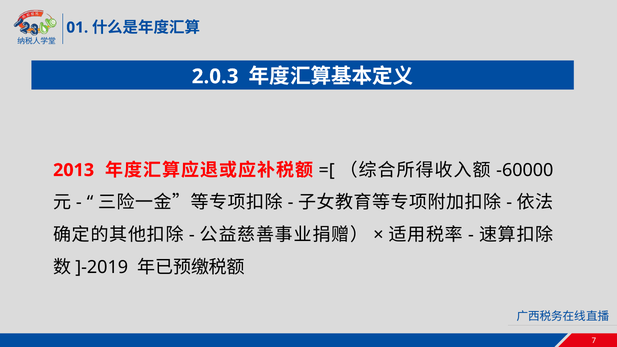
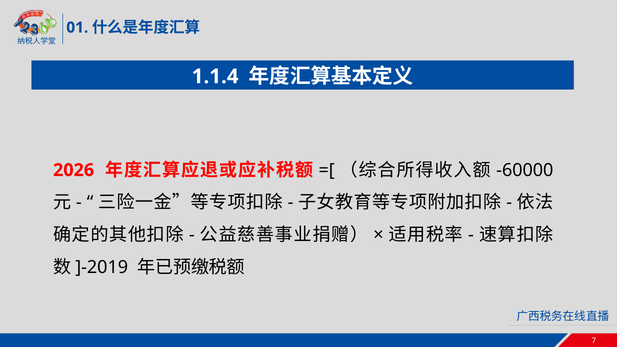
2.0.3: 2.0.3 -> 1.1.4 (215, 76)
2013: 2013 -> 2026 (74, 170)
